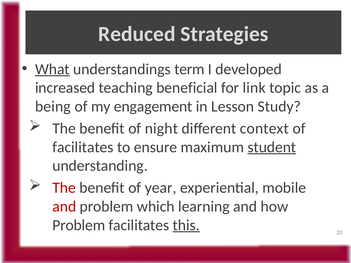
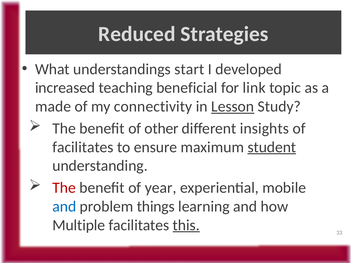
What underline: present -> none (52, 69)
term: term -> start (189, 69)
being: being -> made (53, 107)
engagement: engagement -> connectivity (153, 107)
Lesson underline: none -> present (233, 107)
night: night -> other (162, 129)
context: context -> insights (264, 129)
and colour: red -> blue (64, 207)
which: which -> things (156, 207)
Problem: Problem -> Multiple (79, 225)
